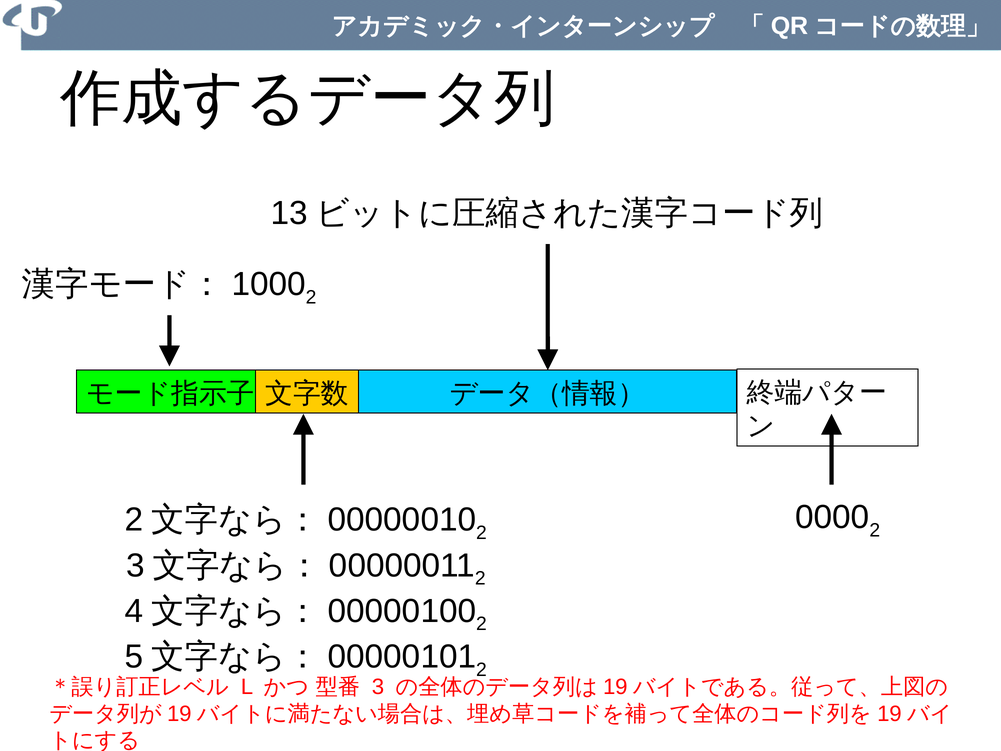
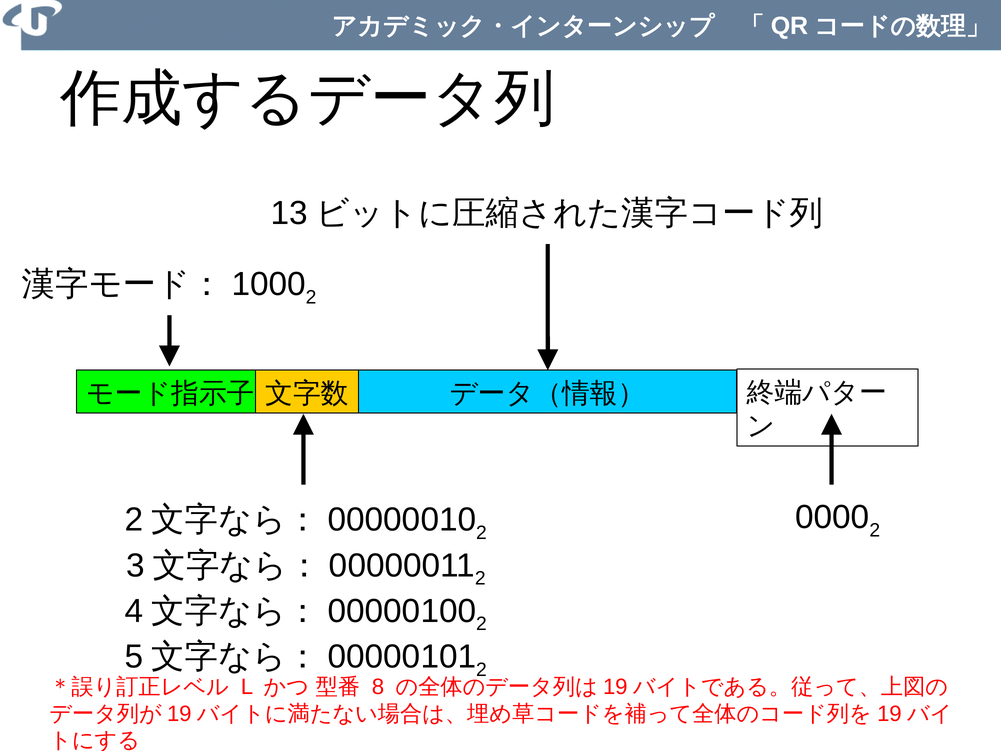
3: 3 -> 8 (378, 687)
